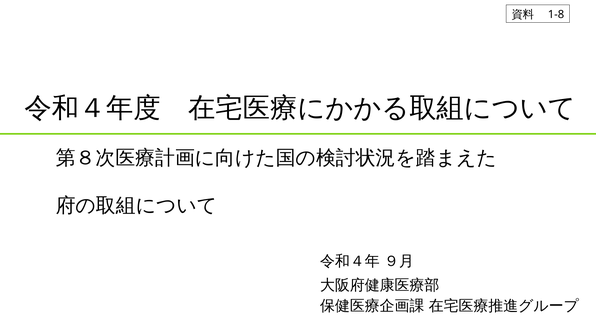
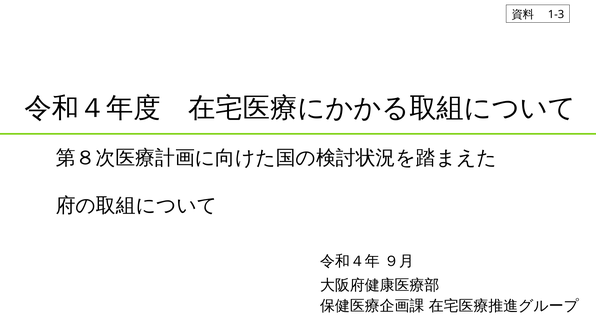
1-8: 1-8 -> 1-3 (556, 14)
